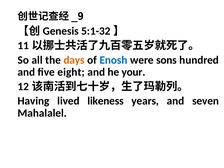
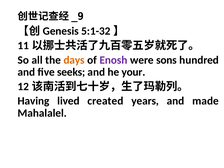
Enosh colour: blue -> purple (113, 60)
eight: eight -> seeks (71, 72)
likeness: likeness -> created (105, 101)
seven: seven -> made (205, 101)
